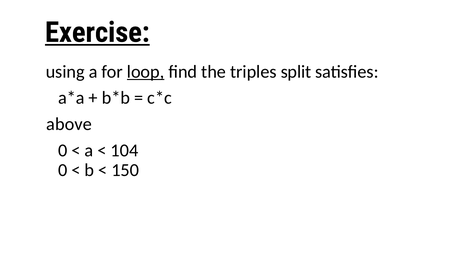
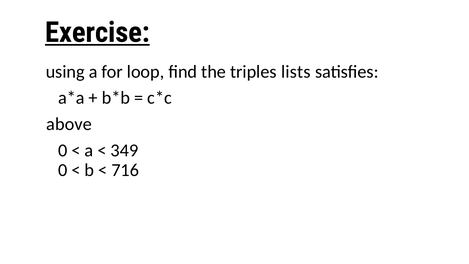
loop underline: present -> none (146, 72)
split: split -> lists (296, 72)
104: 104 -> 349 (124, 150)
150: 150 -> 716 (125, 170)
